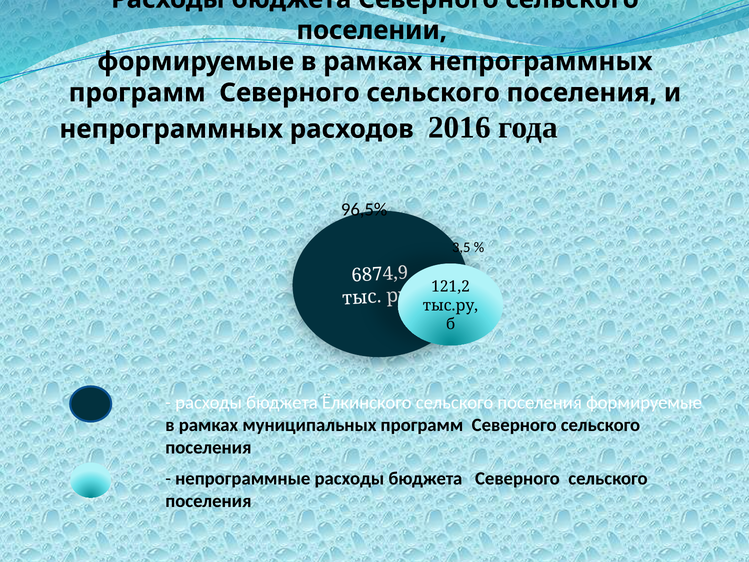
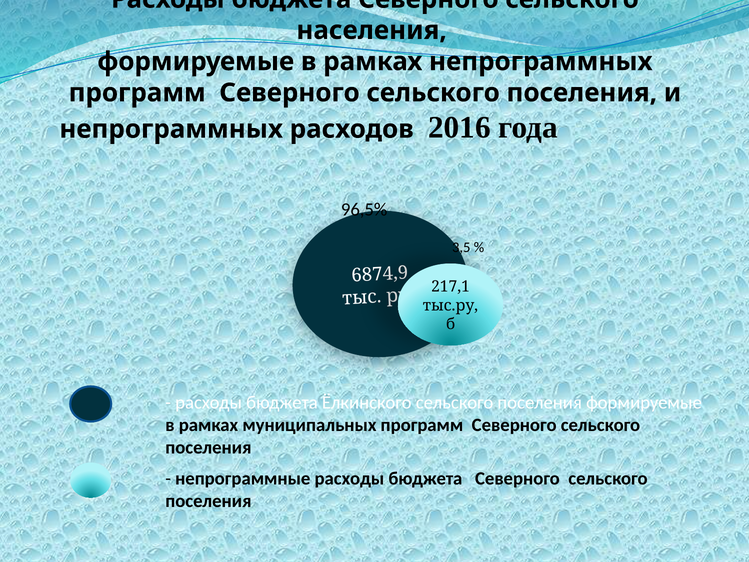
поселении: поселении -> населения (372, 30)
121,2: 121,2 -> 217,1 (451, 287)
